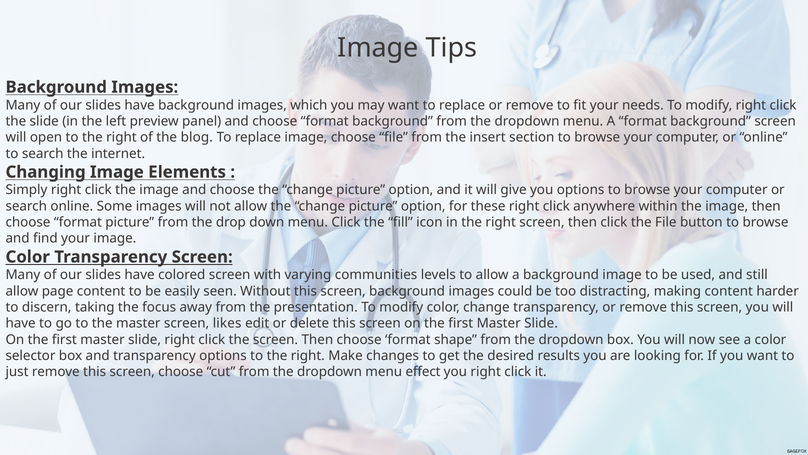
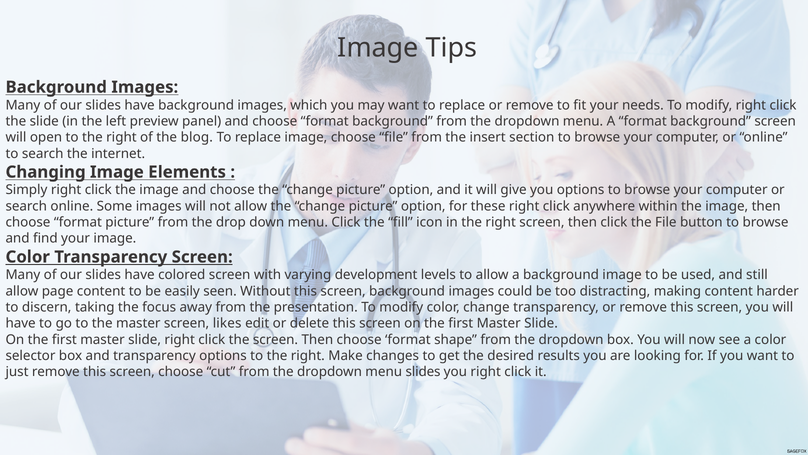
communities: communities -> development (376, 275)
menu effect: effect -> slides (423, 372)
